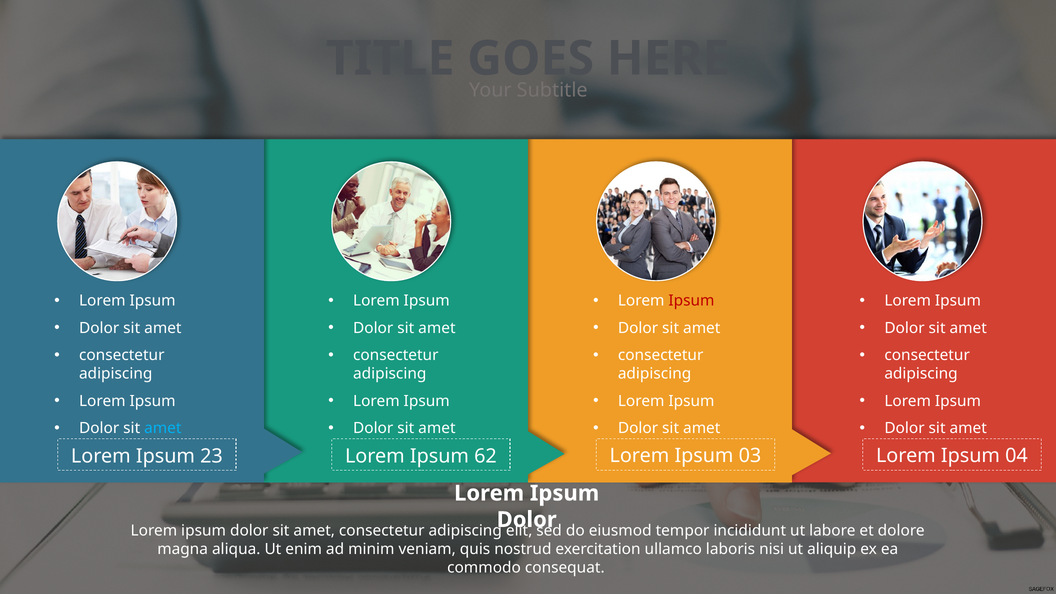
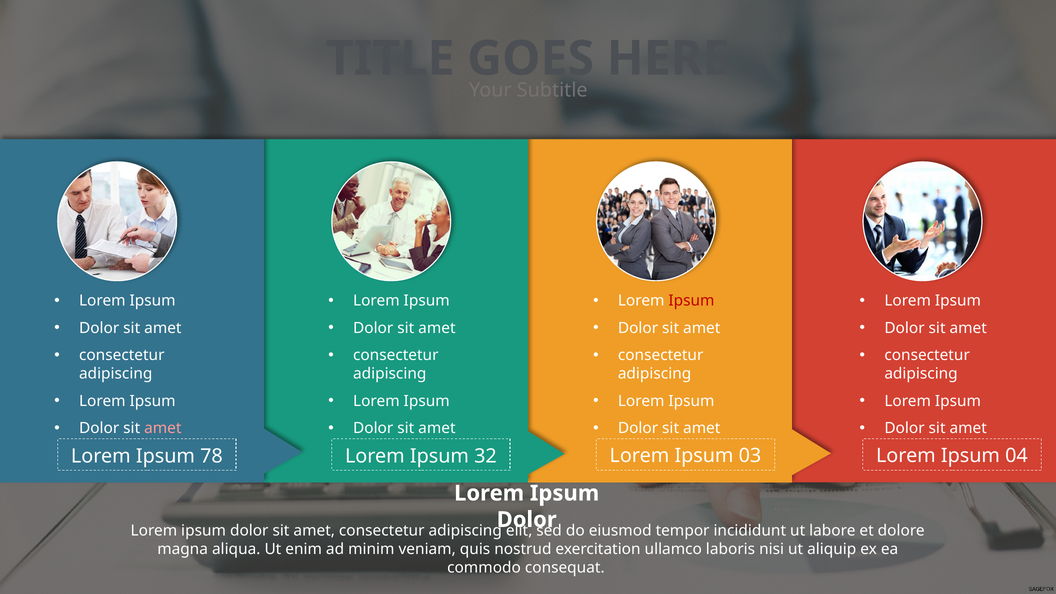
amet colour: light blue -> pink (163, 428)
23: 23 -> 78 (211, 456)
62: 62 -> 32 (485, 456)
